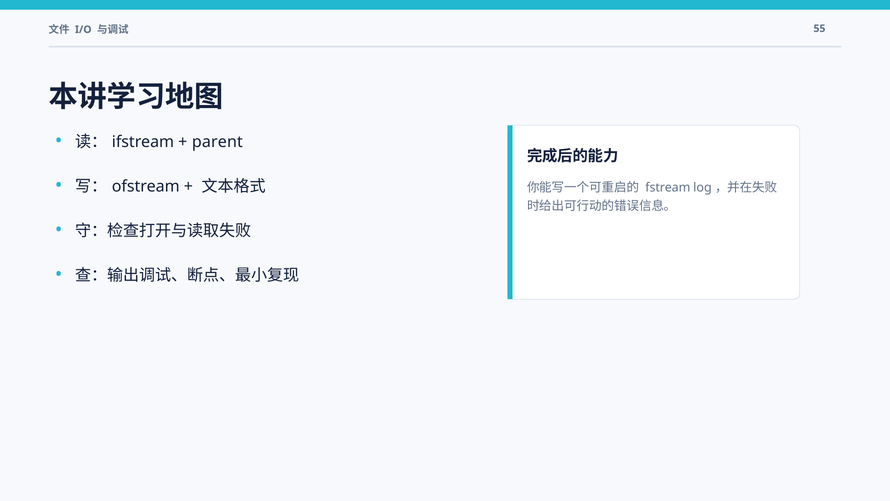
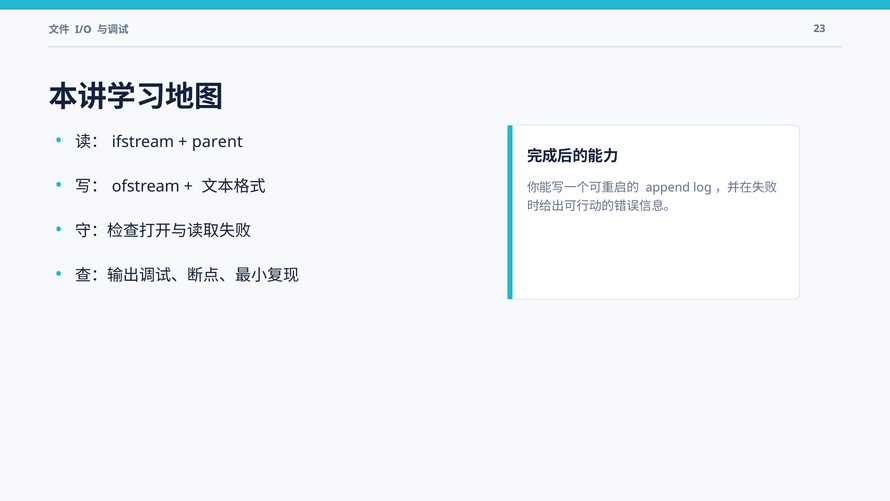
55: 55 -> 23 (819, 29)
fstream: fstream -> append (668, 188)
